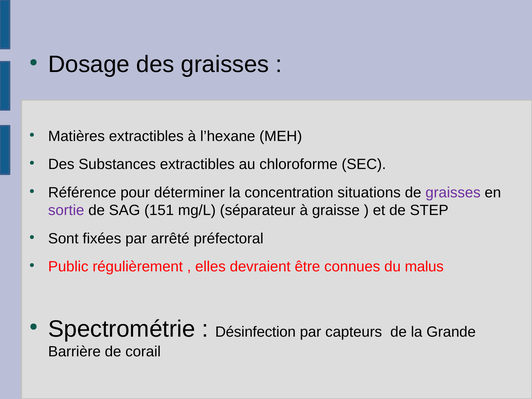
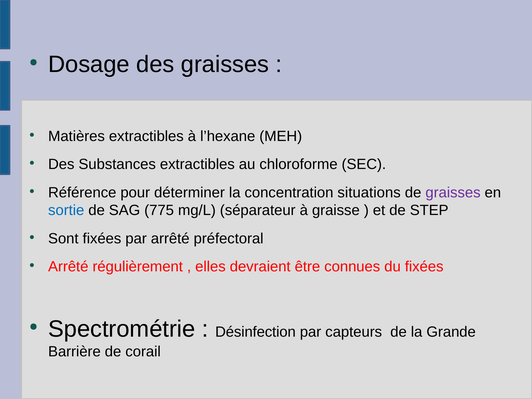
sortie colour: purple -> blue (66, 210)
151: 151 -> 775 (159, 210)
Public: Public -> Arrêté (68, 267)
du malus: malus -> fixées (424, 267)
